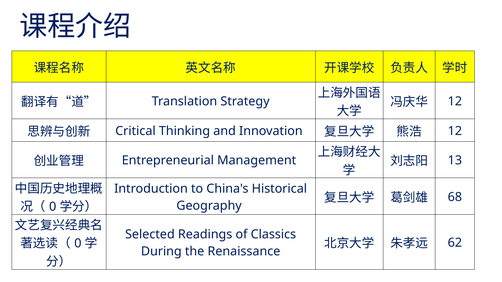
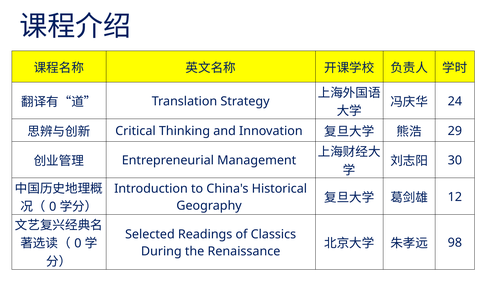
12: 12 -> 24 (455, 101)
12: 12 -> 29 (455, 131)
13: 13 -> 30 (455, 161)
68: 68 -> 12 (455, 197)
62: 62 -> 98 (455, 243)
